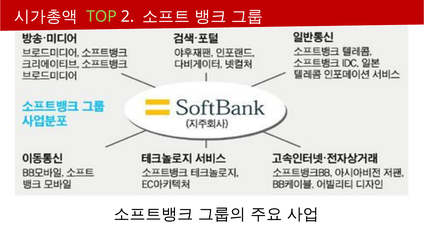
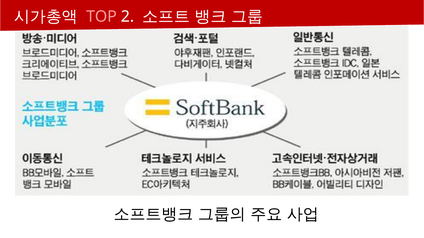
TOP colour: light green -> pink (101, 17)
